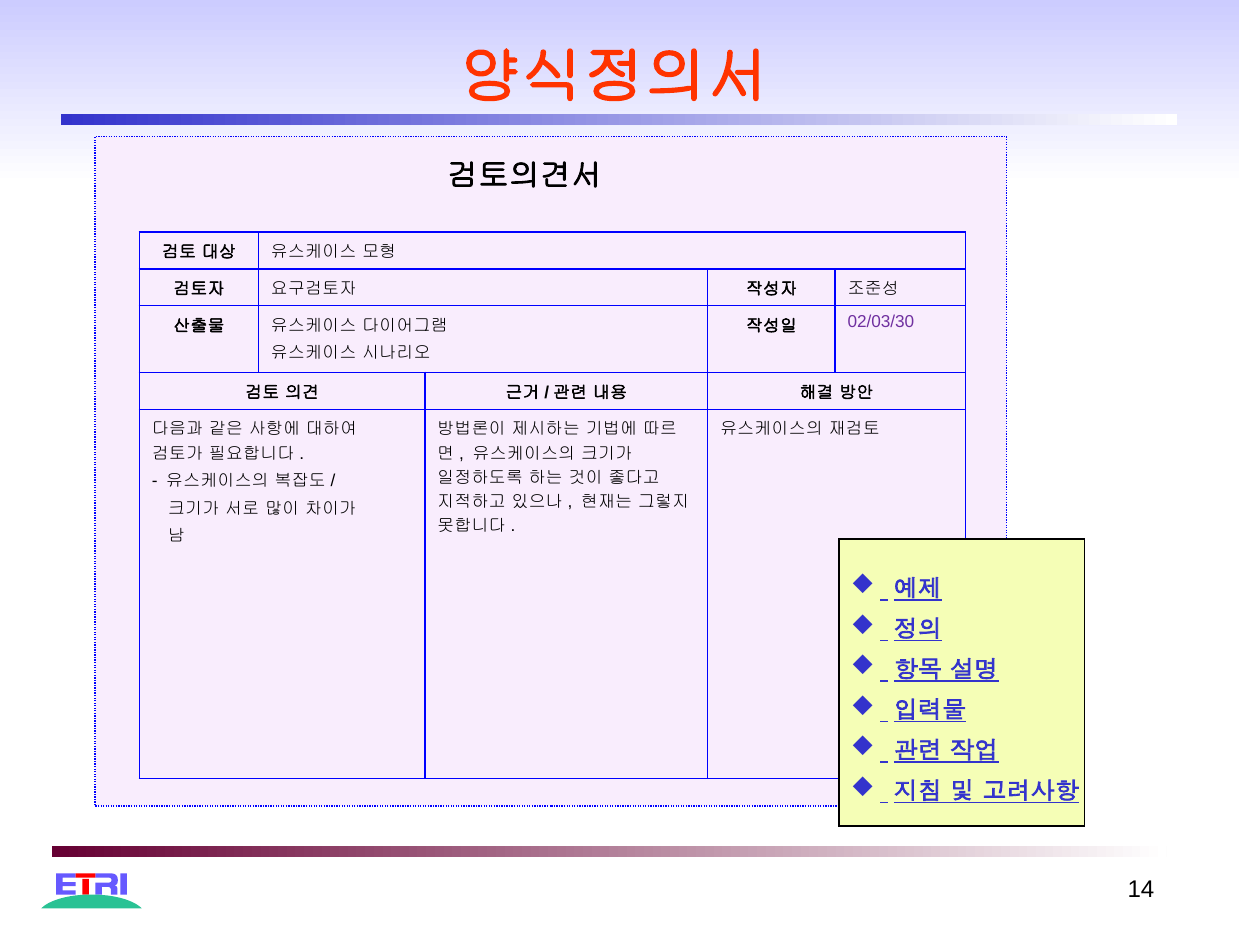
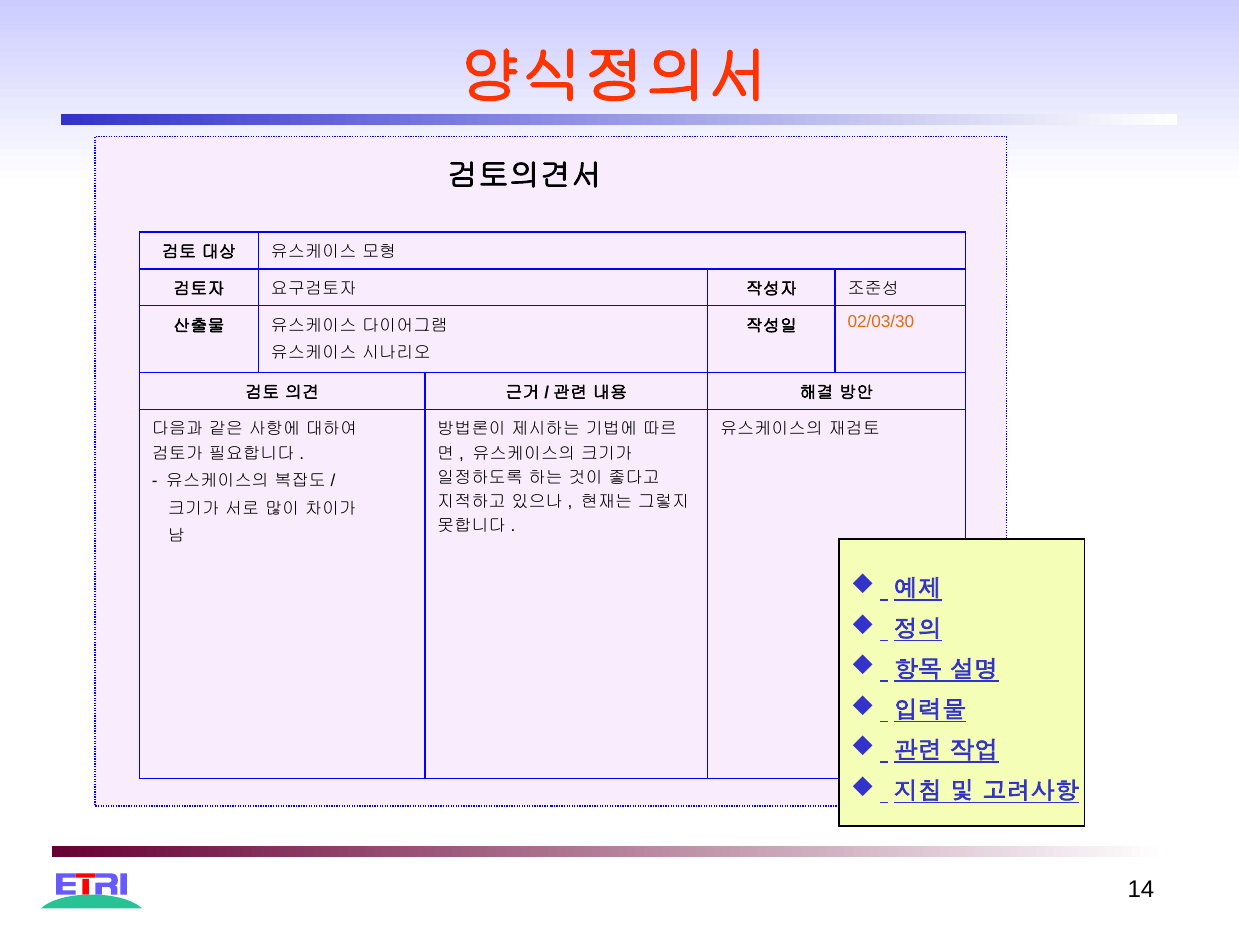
02/03/30 colour: purple -> orange (881, 322)
